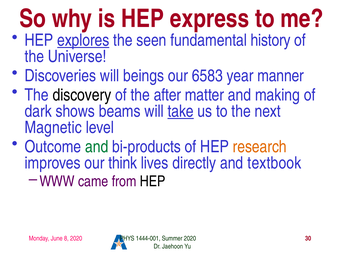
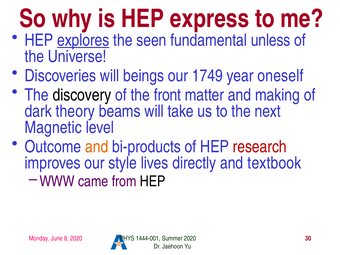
history: history -> unless (271, 40)
6583: 6583 -> 1749 (207, 76)
manner: manner -> oneself (280, 76)
after: after -> front (167, 95)
shows: shows -> theory (75, 111)
take underline: present -> none (181, 111)
and colour: green -> orange (97, 147)
research colour: orange -> red (260, 147)
think: think -> style (123, 163)
